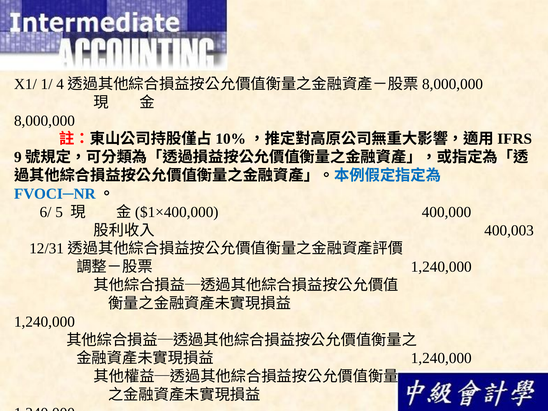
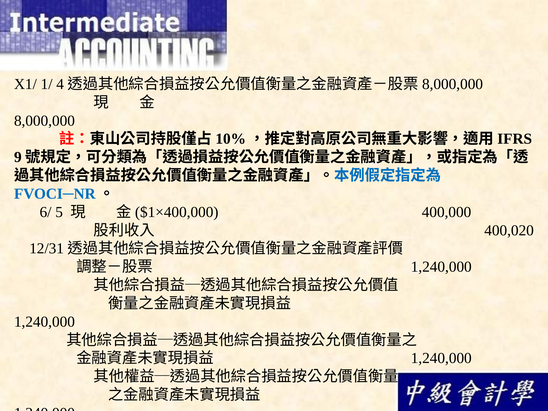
400,003: 400,003 -> 400,020 (509, 230)
